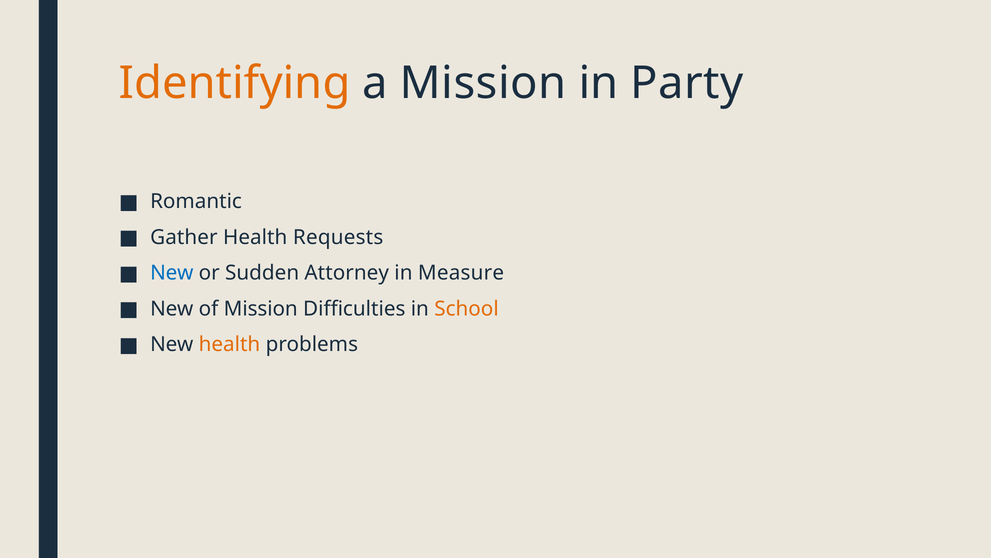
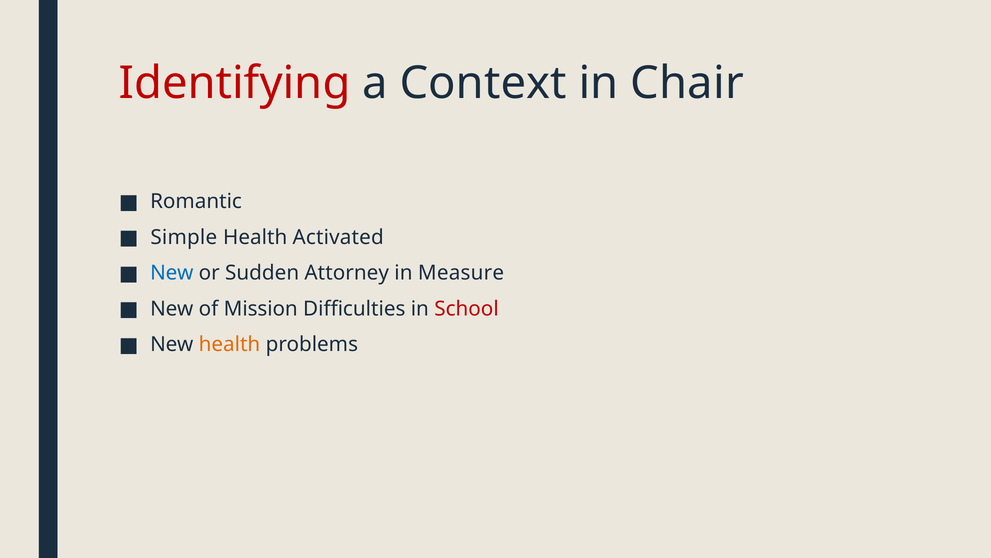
Identifying colour: orange -> red (235, 83)
a Mission: Mission -> Context (483, 83)
Party: Party -> Chair (687, 83)
Gather: Gather -> Simple (184, 237)
Requests: Requests -> Activated (338, 237)
School colour: orange -> red (466, 308)
